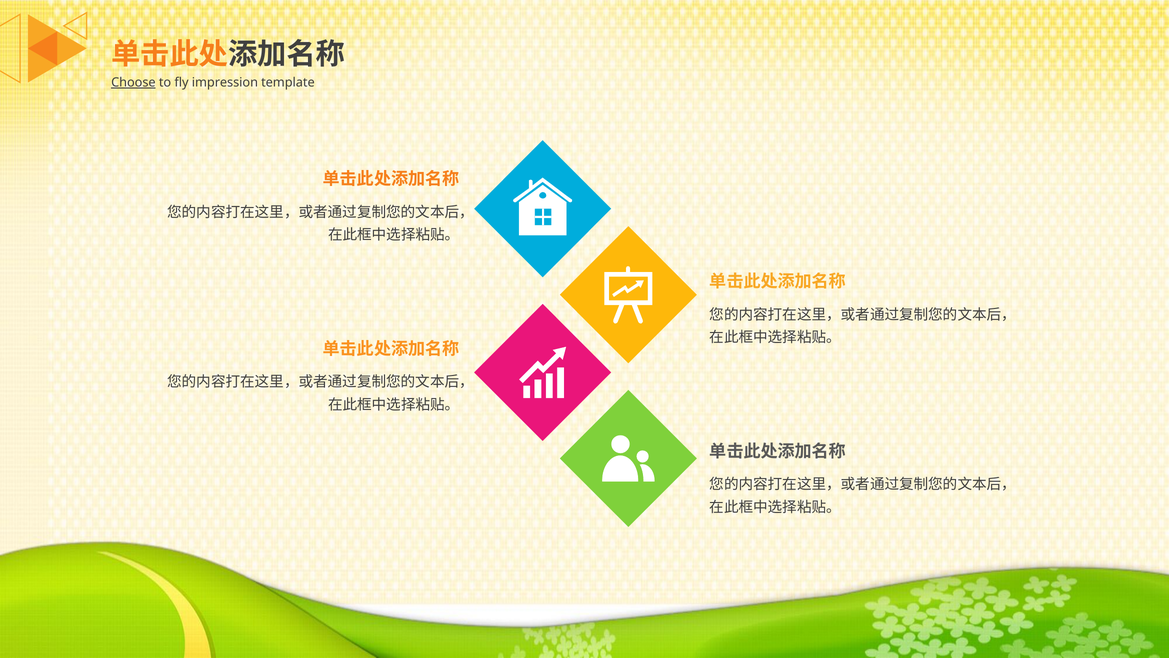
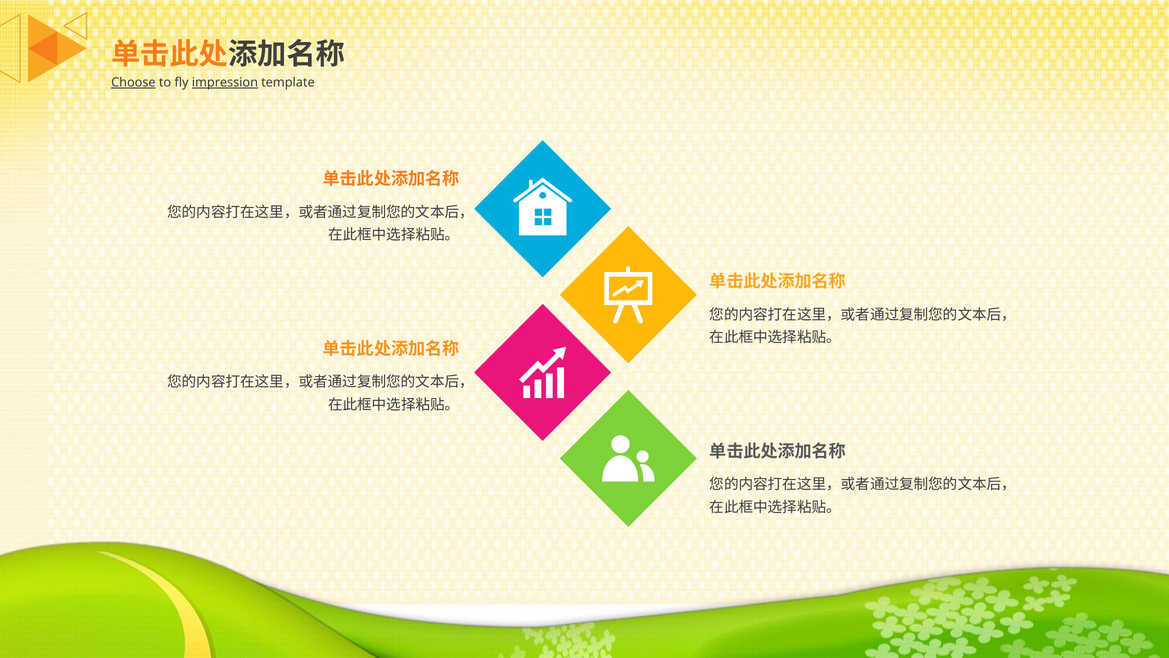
impression underline: none -> present (225, 82)
